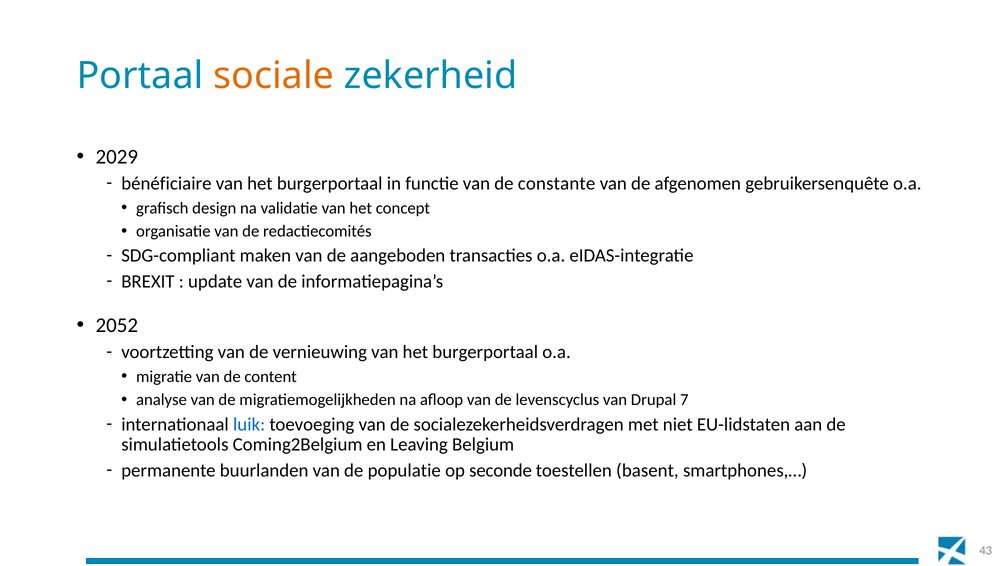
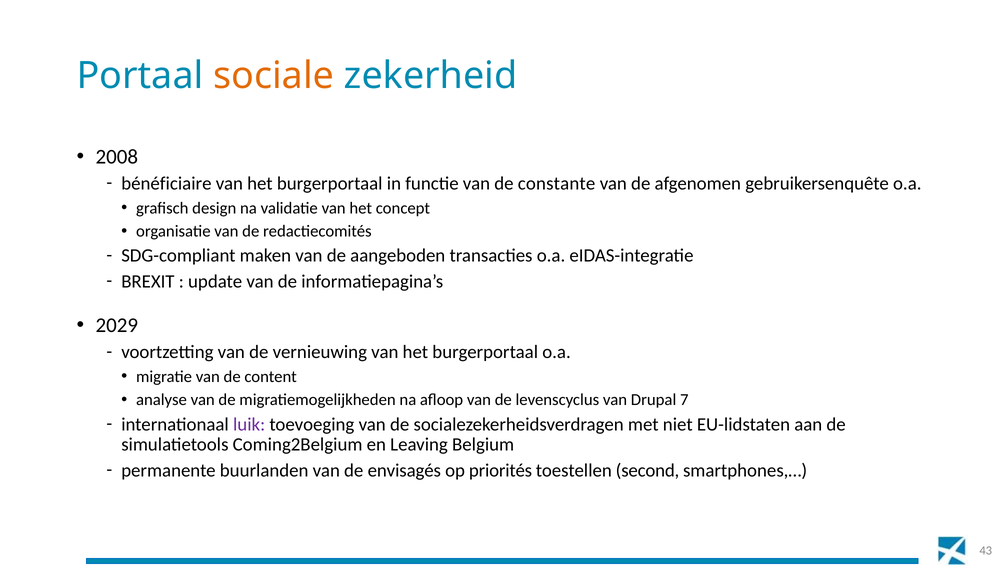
2029: 2029 -> 2008 (117, 157)
2052: 2052 -> 2029 (117, 325)
luik colour: blue -> purple (249, 424)
populatie: populatie -> envisagés (404, 470)
seconde: seconde -> priorités (501, 470)
basent: basent -> second (648, 470)
